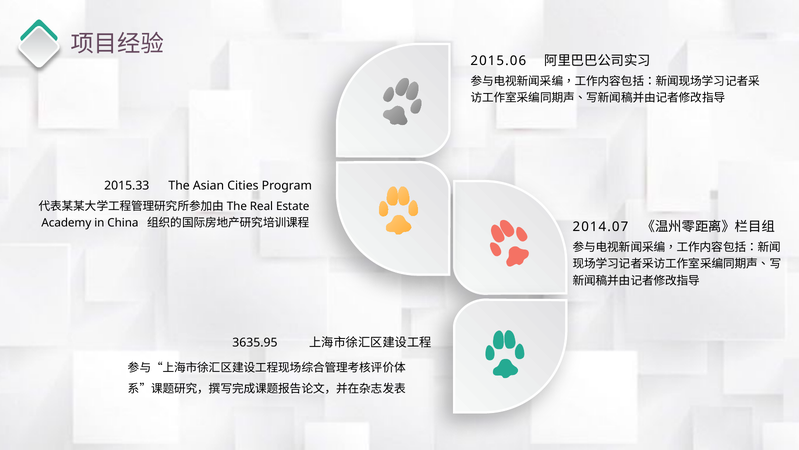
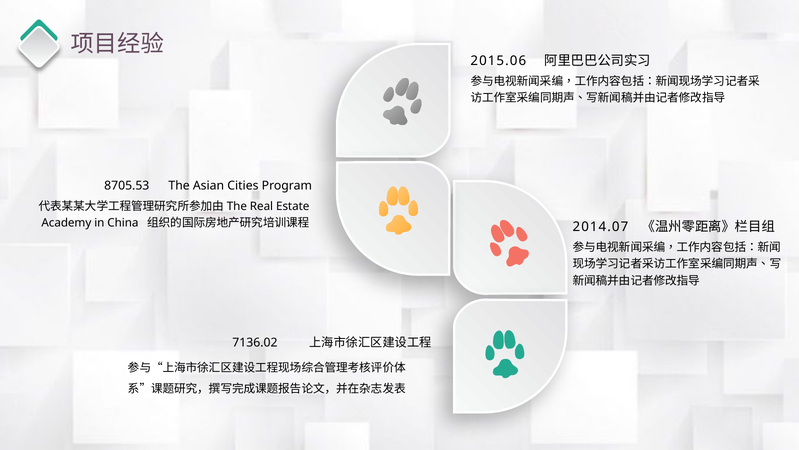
2015.33: 2015.33 -> 8705.53 (127, 185)
3635.95: 3635.95 -> 7136.02 (255, 342)
